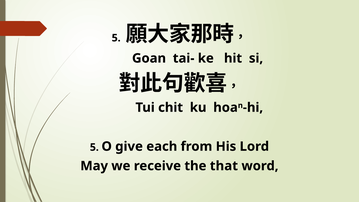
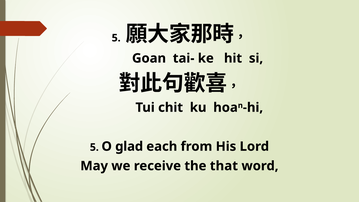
give: give -> glad (129, 146)
